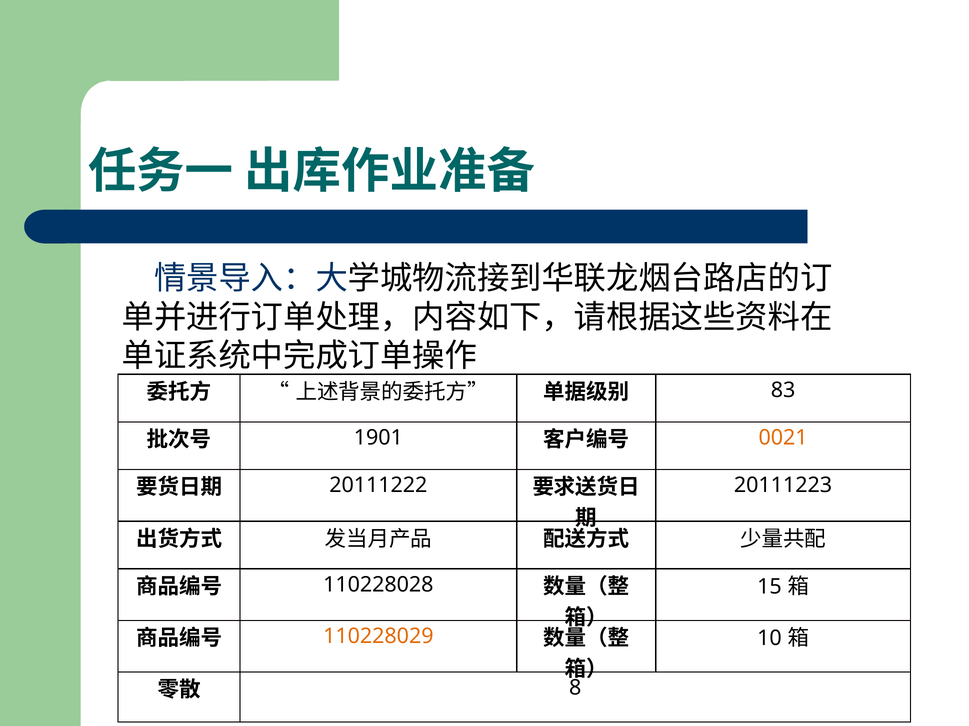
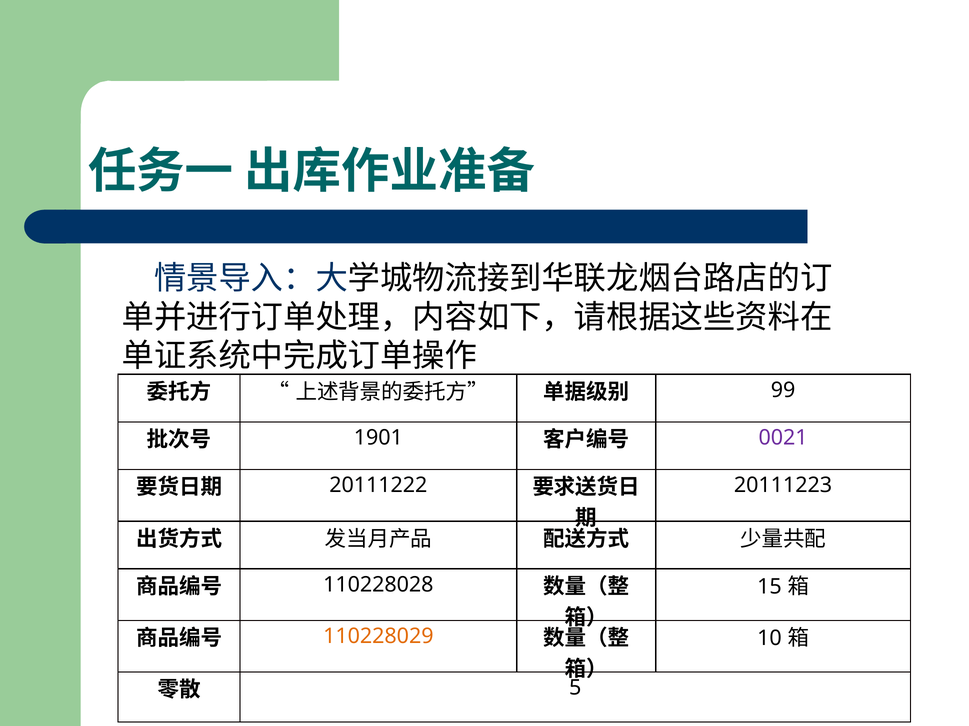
83: 83 -> 99 (783, 390)
0021 colour: orange -> purple (783, 438)
8: 8 -> 5 (575, 689)
